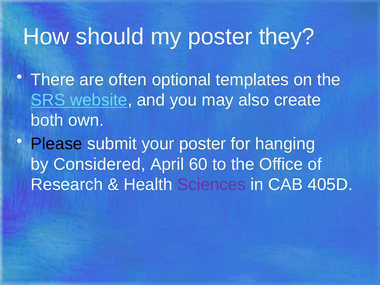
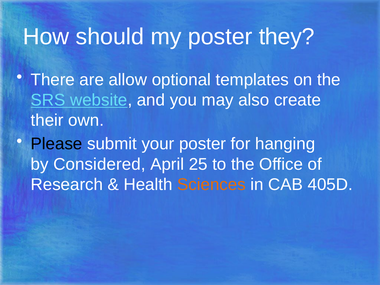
often: often -> allow (128, 80)
both: both -> their (47, 120)
60: 60 -> 25 (198, 164)
Sciences colour: purple -> orange (211, 184)
